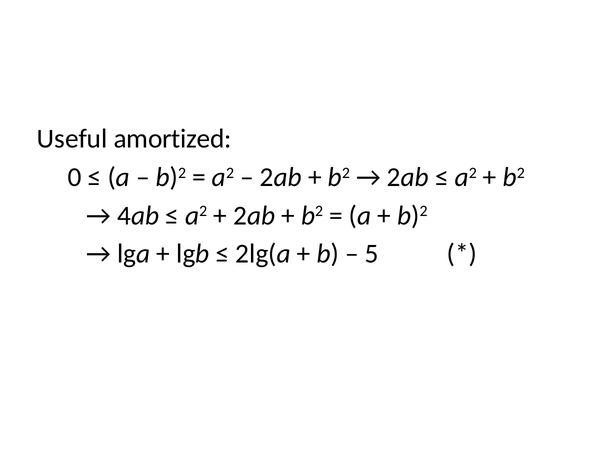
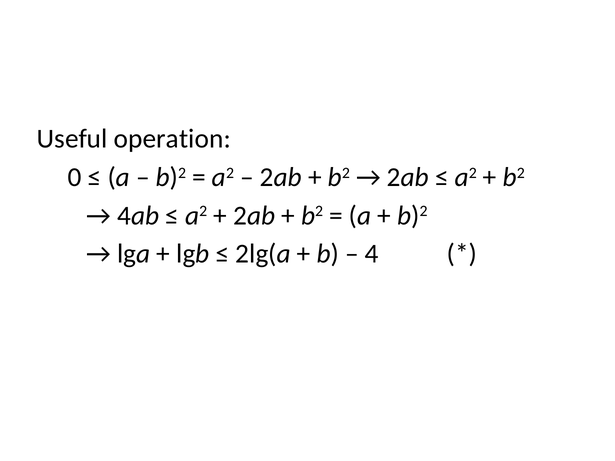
amortized: amortized -> operation (172, 139)
5: 5 -> 4 (372, 254)
